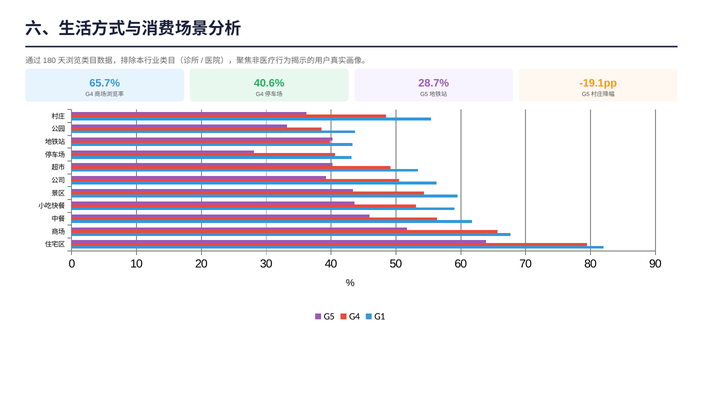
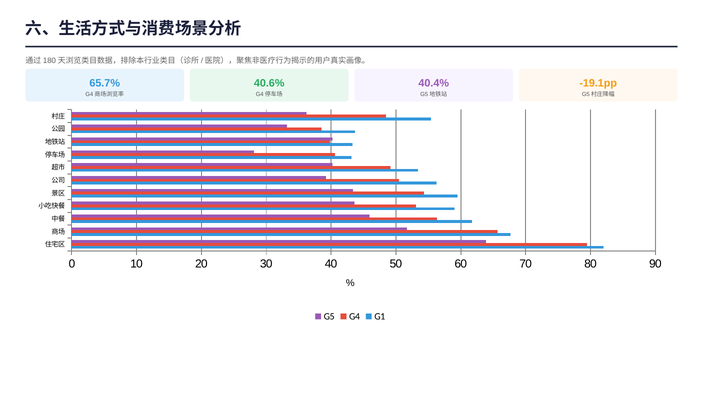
28.7%: 28.7% -> 40.4% (434, 83)
